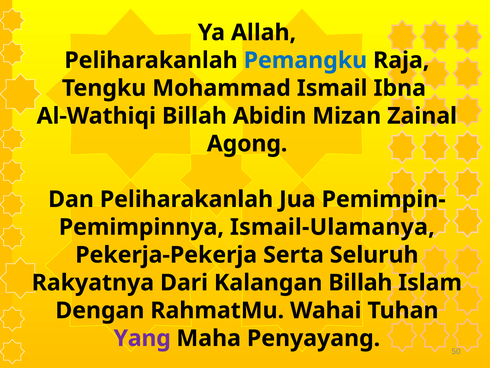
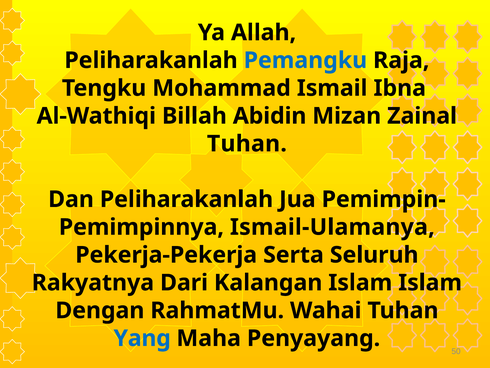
Agong: Agong -> Tuhan (247, 144)
Kalangan Billah: Billah -> Islam (360, 282)
Yang colour: purple -> blue (142, 338)
